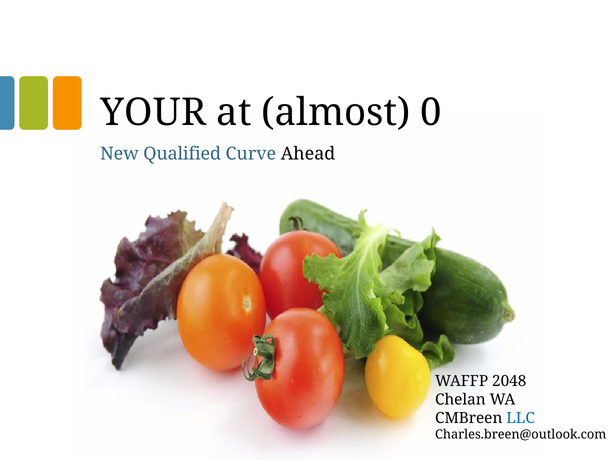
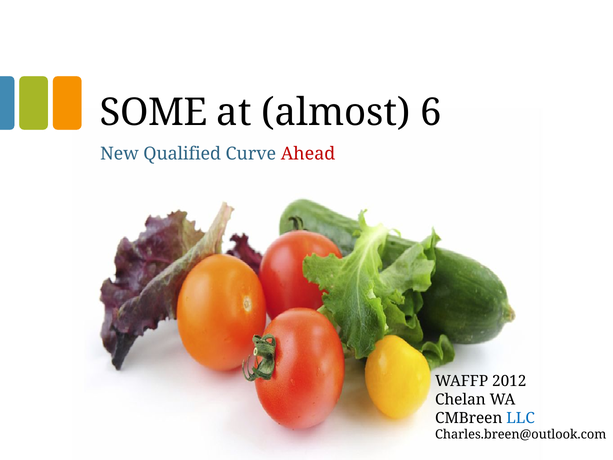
YOUR: YOUR -> SOME (154, 113)
0: 0 -> 6 (431, 113)
Ahead colour: black -> red (308, 154)
2048: 2048 -> 2012 (509, 381)
